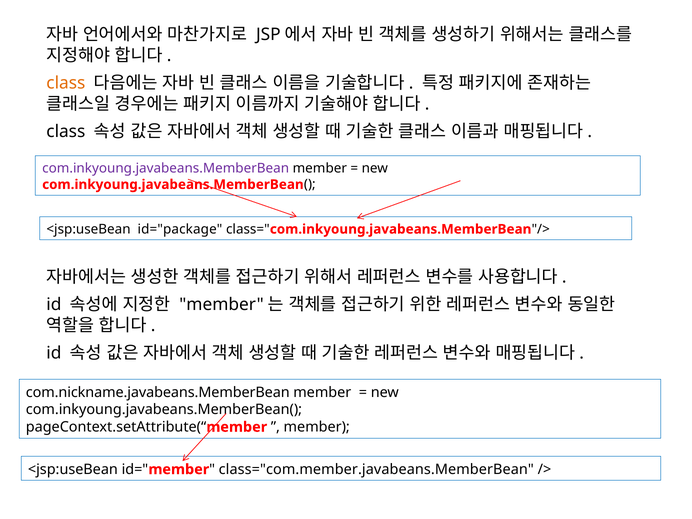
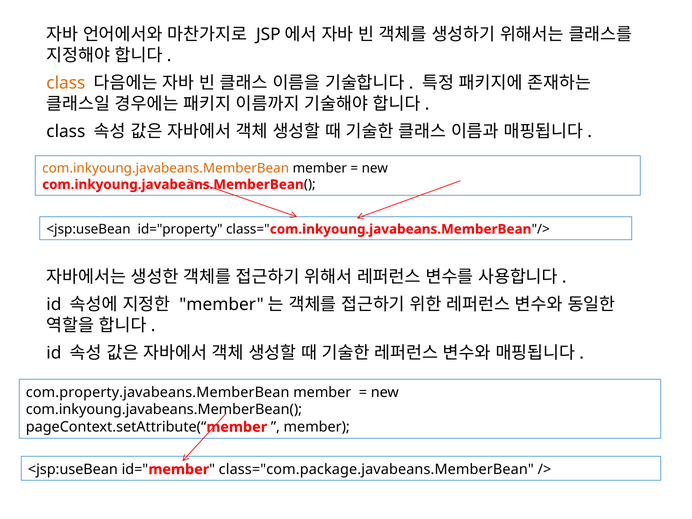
com.inkyoung.javabeans.MemberBean colour: purple -> orange (166, 168)
id="package: id="package -> id="property (180, 229)
com.nickname.javabeans.MemberBean: com.nickname.javabeans.MemberBean -> com.property.javabeans.MemberBean (158, 392)
class="com.member.javabeans.MemberBean: class="com.member.javabeans.MemberBean -> class="com.package.javabeans.MemberBean (376, 469)
